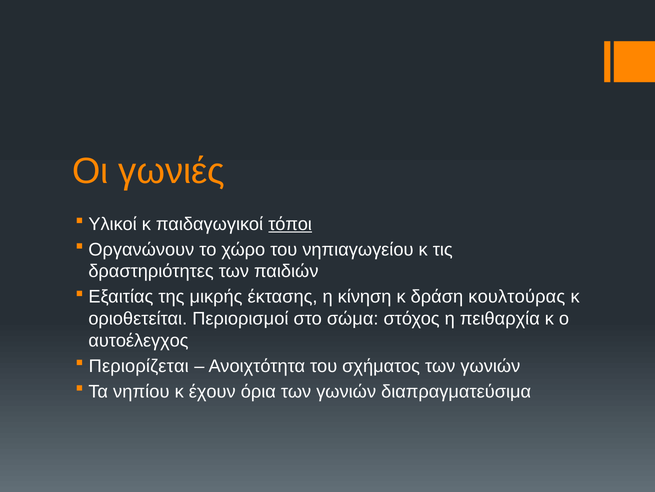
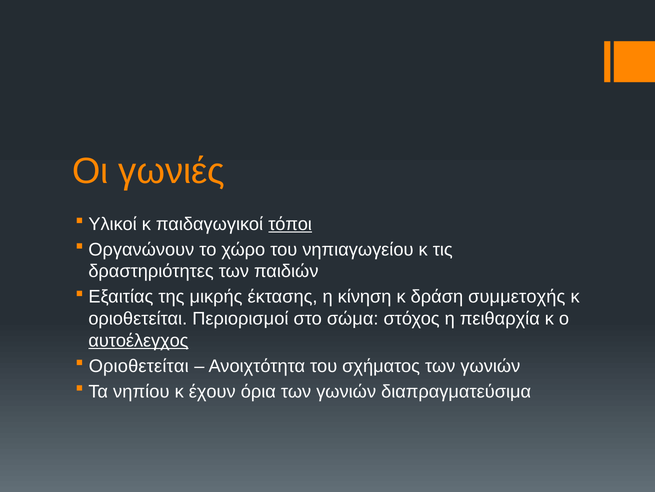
κουλτούρας: κουλτούρας -> συμμετοχής (517, 297)
αυτοέλεγχος underline: none -> present (138, 340)
Περιορίζεται: Περιορίζεται -> Οριοθετείται (139, 366)
